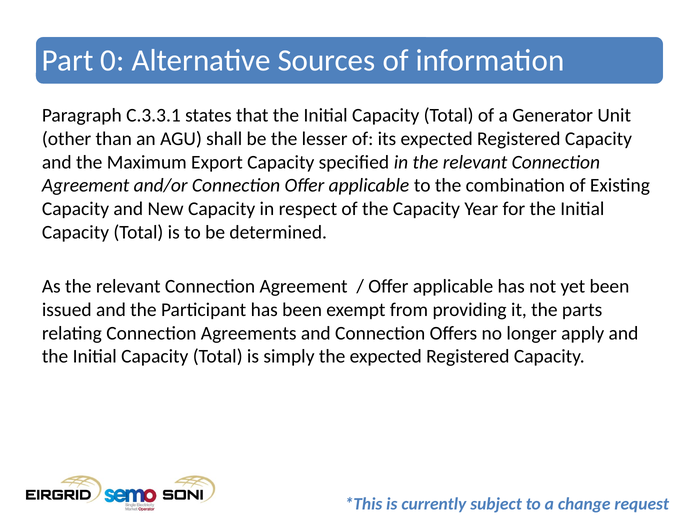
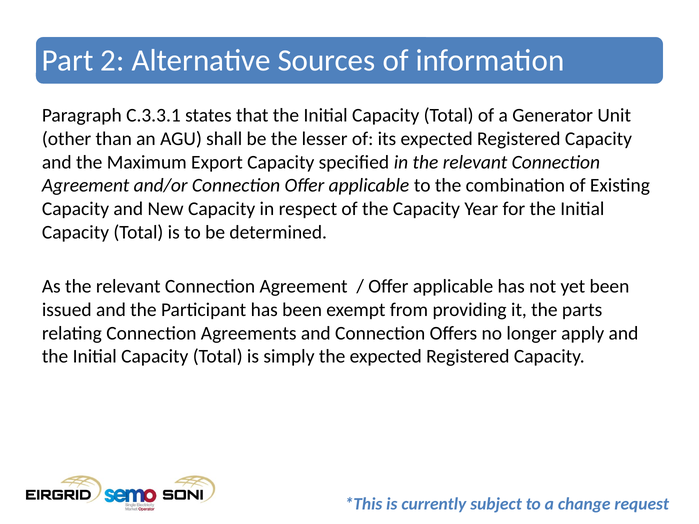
0: 0 -> 2 (112, 60)
